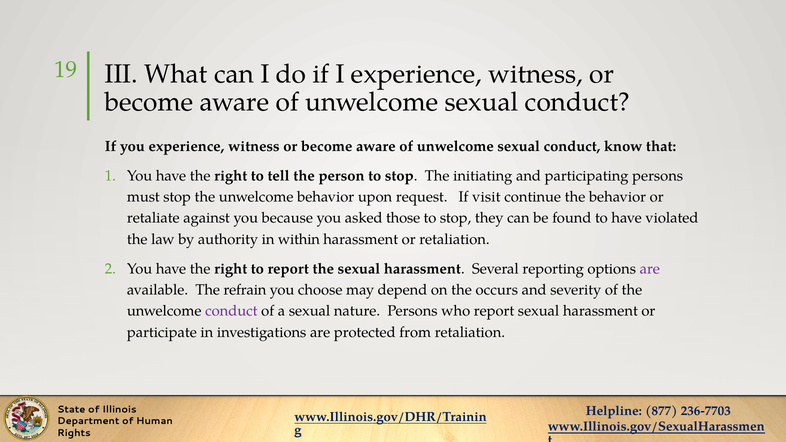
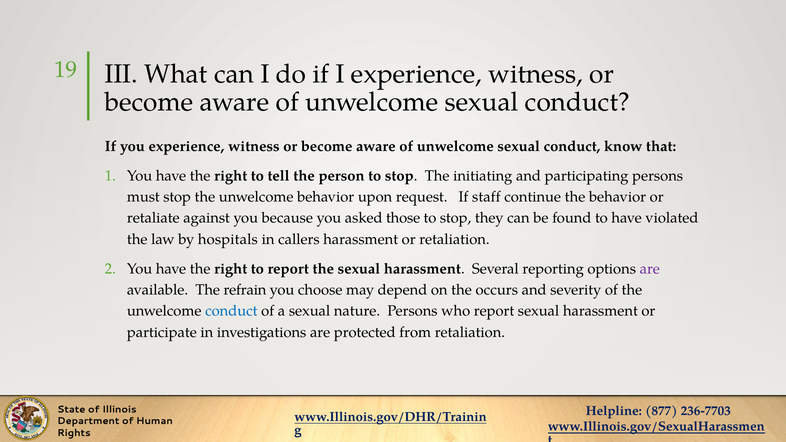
visit: visit -> staff (486, 197)
authority: authority -> hospitals (228, 239)
within: within -> callers (299, 239)
conduct colour: purple -> blue (231, 311)
